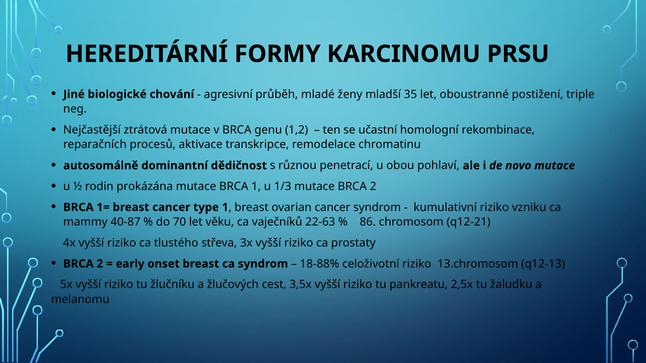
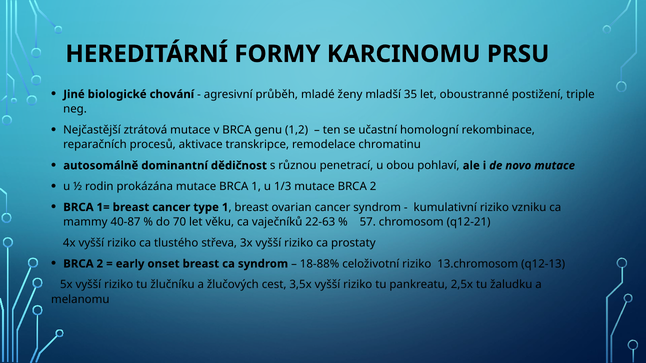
86: 86 -> 57 (368, 222)
